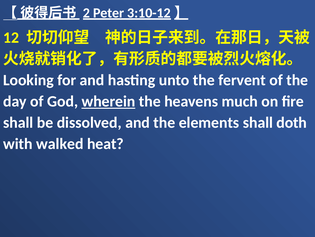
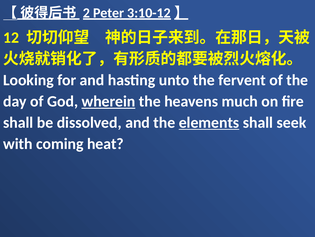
elements underline: none -> present (209, 122)
doth: doth -> seek (292, 122)
walked: walked -> coming (60, 143)
